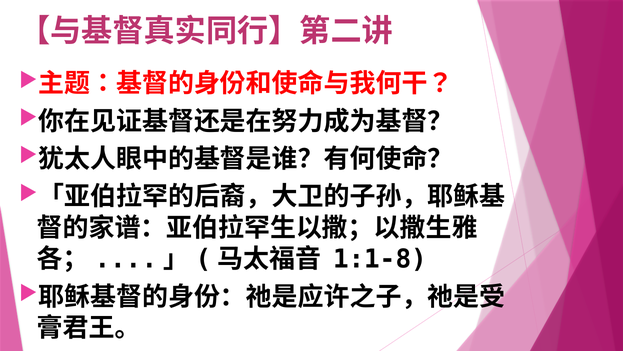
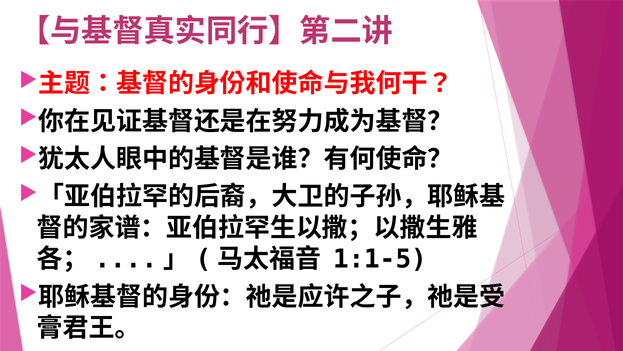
1:1-8: 1:1-8 -> 1:1-5 (380, 259)
